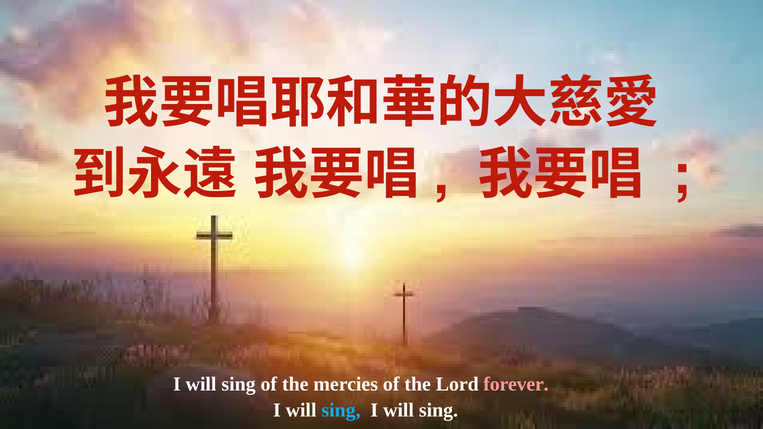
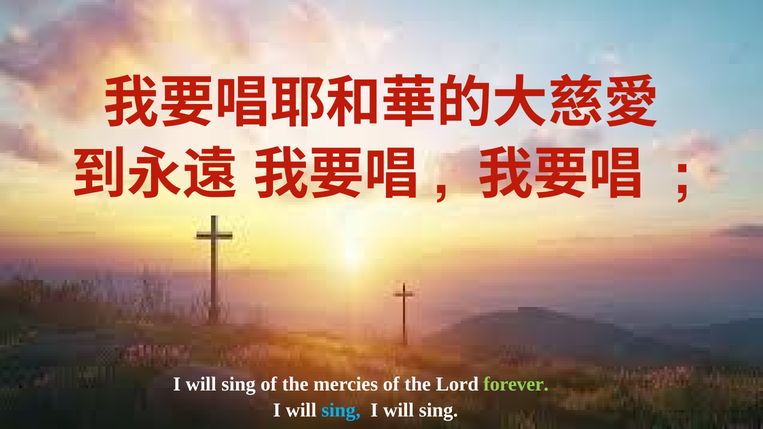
forever colour: pink -> light green (516, 384)
